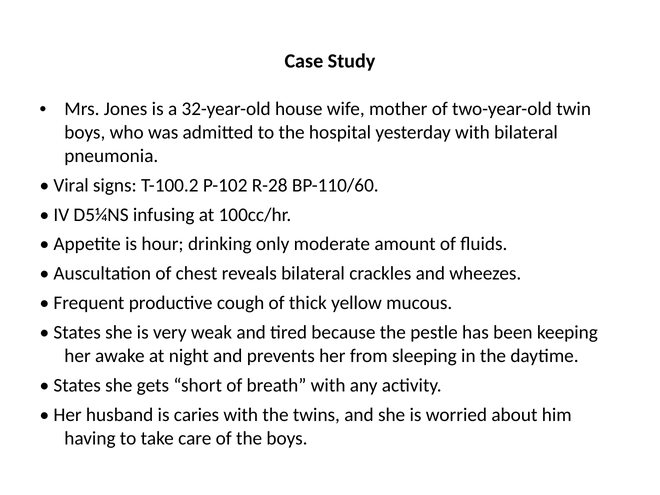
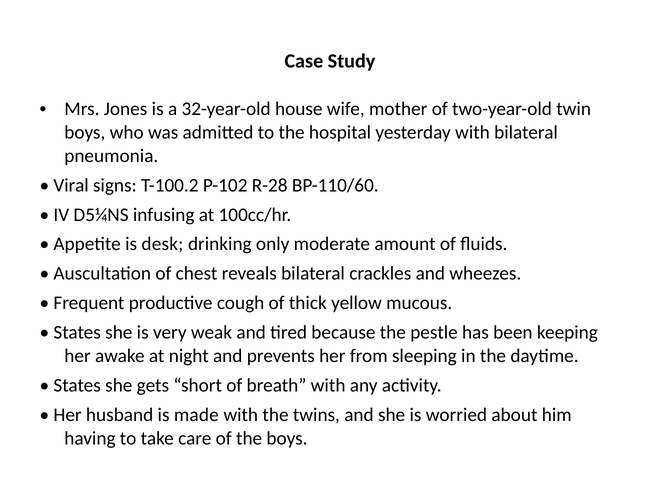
hour: hour -> desk (162, 244)
caries: caries -> made (196, 415)
